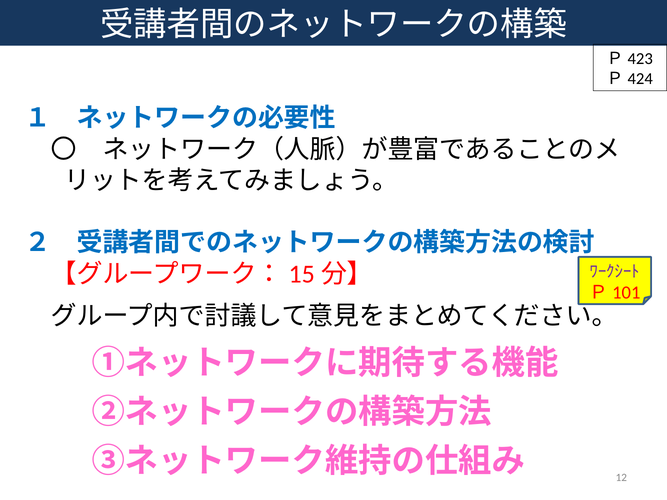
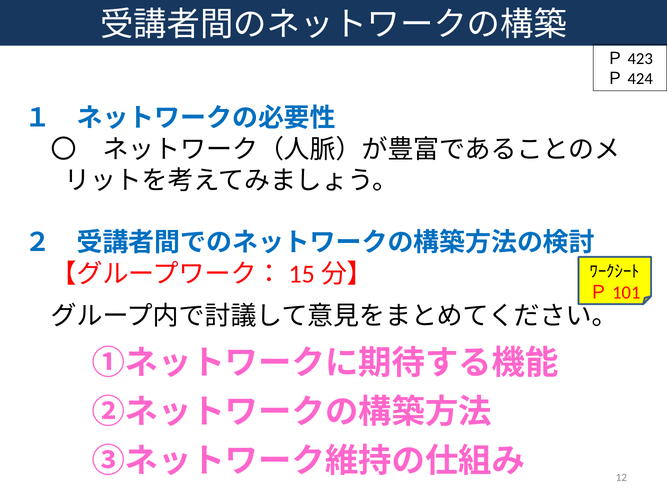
ﾜｰｸｼｰﾄ colour: purple -> black (615, 272)
